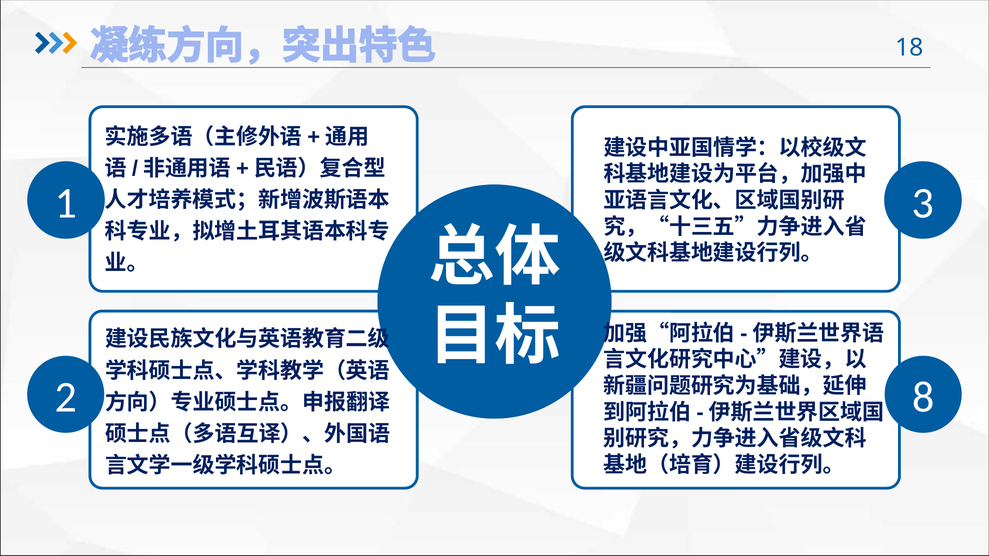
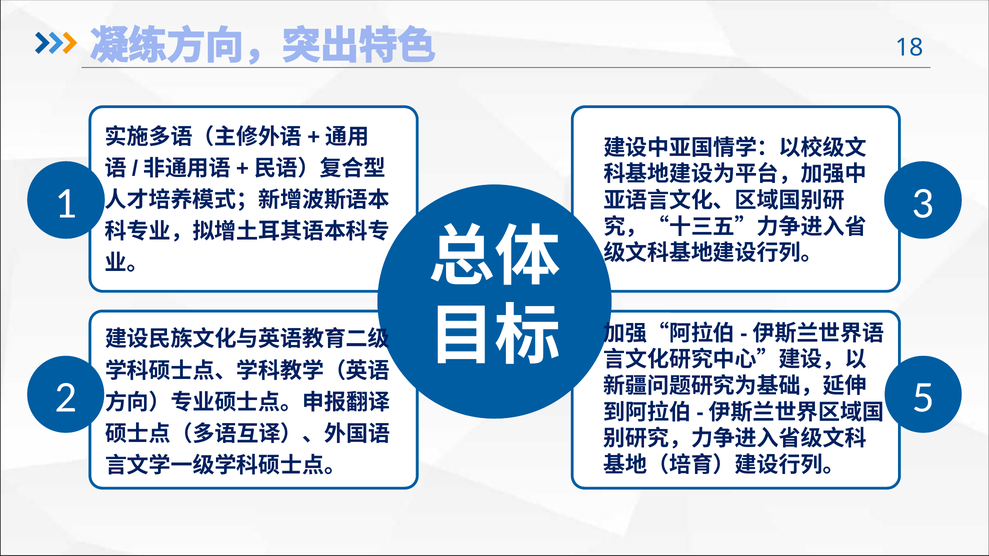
8: 8 -> 5 (923, 398)
